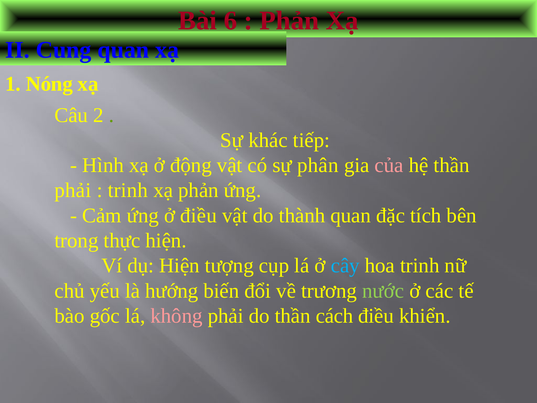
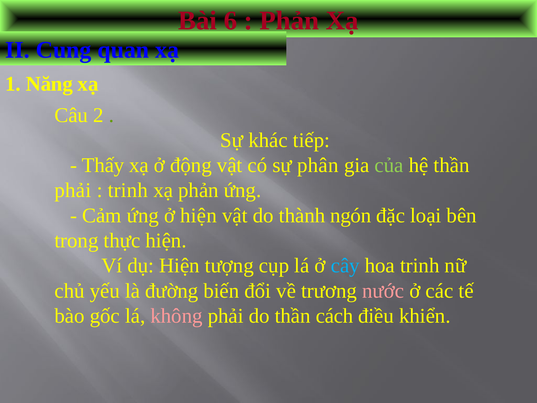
Nóng: Nóng -> Năng (49, 84)
Hình: Hình -> Thấy (103, 165)
của colour: pink -> light green (389, 165)
ở điều: điều -> hiện (199, 215)
thành quan: quan -> ngón (351, 215)
tích: tích -> loại (426, 215)
hướng: hướng -> đường (172, 291)
nước colour: light green -> pink (383, 291)
